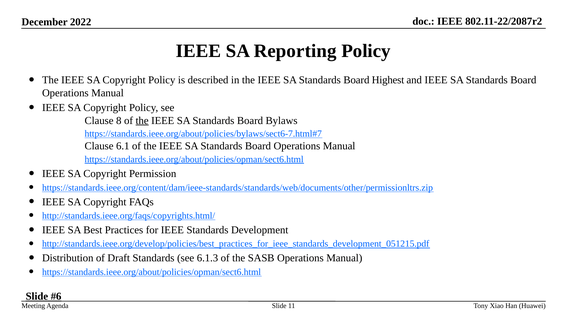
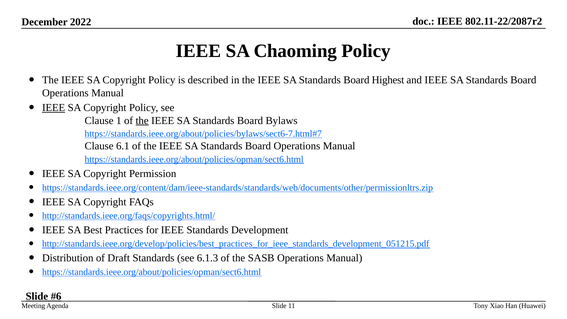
Reporting: Reporting -> Chaoming (295, 51)
IEEE underline: none -> present (54, 108)
8: 8 -> 1 (119, 121)
